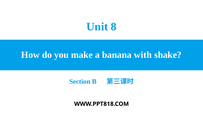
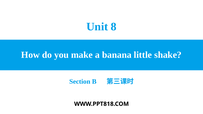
with: with -> little (143, 55)
